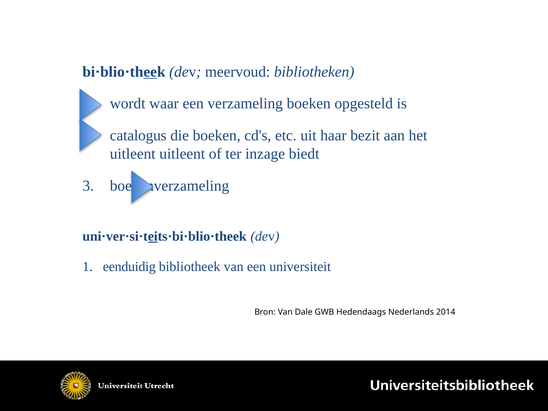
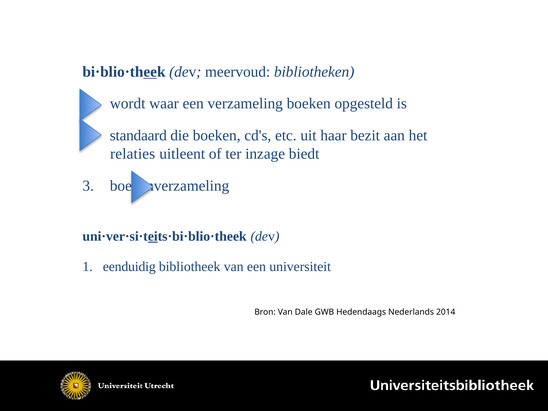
catalogus: catalogus -> standaard (138, 136)
uitleent: uitleent -> relaties (133, 154)
